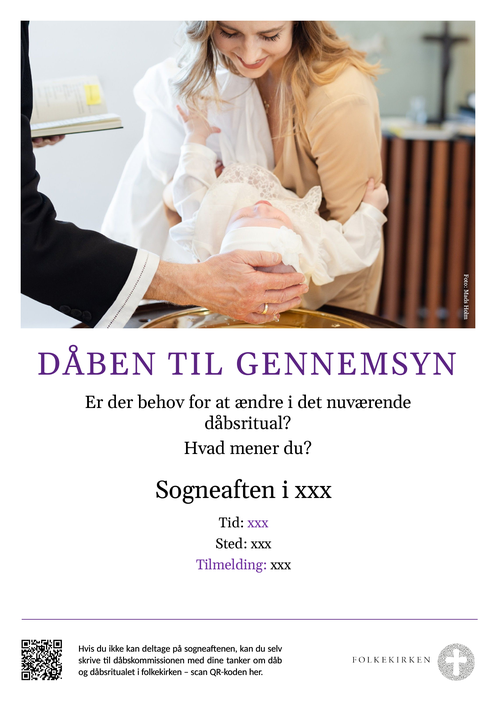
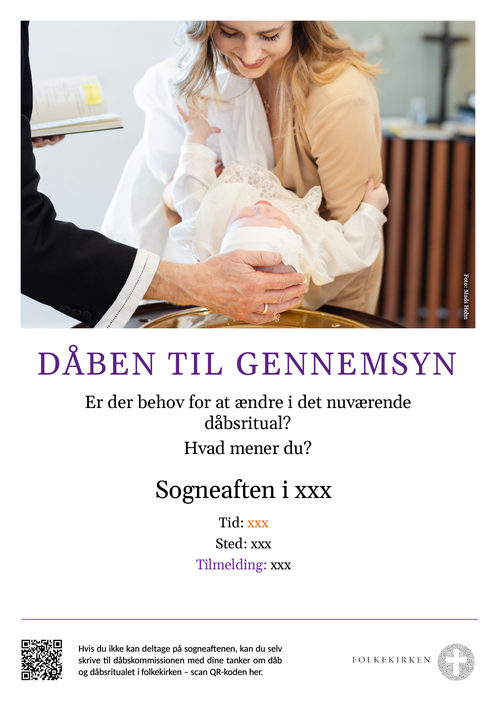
xxx colour: purple -> orange (258, 523)
